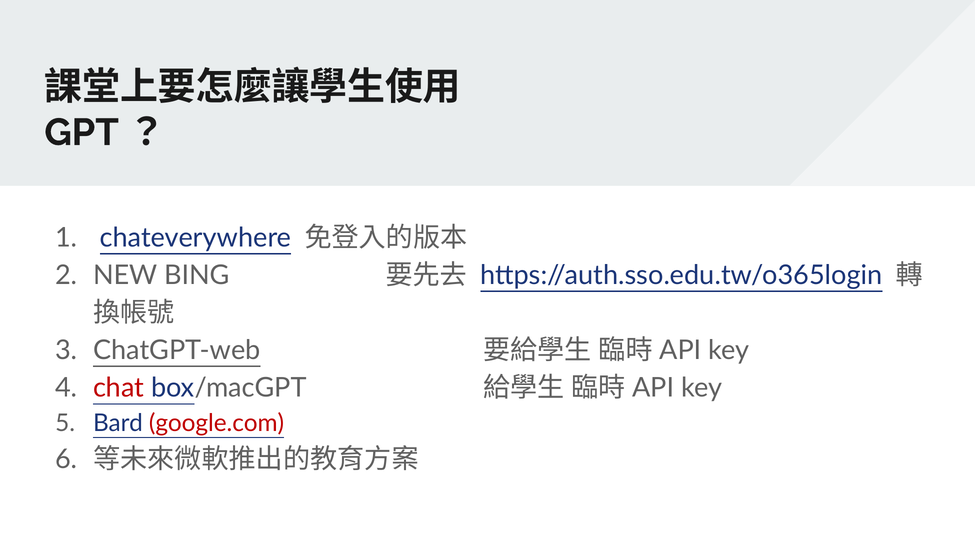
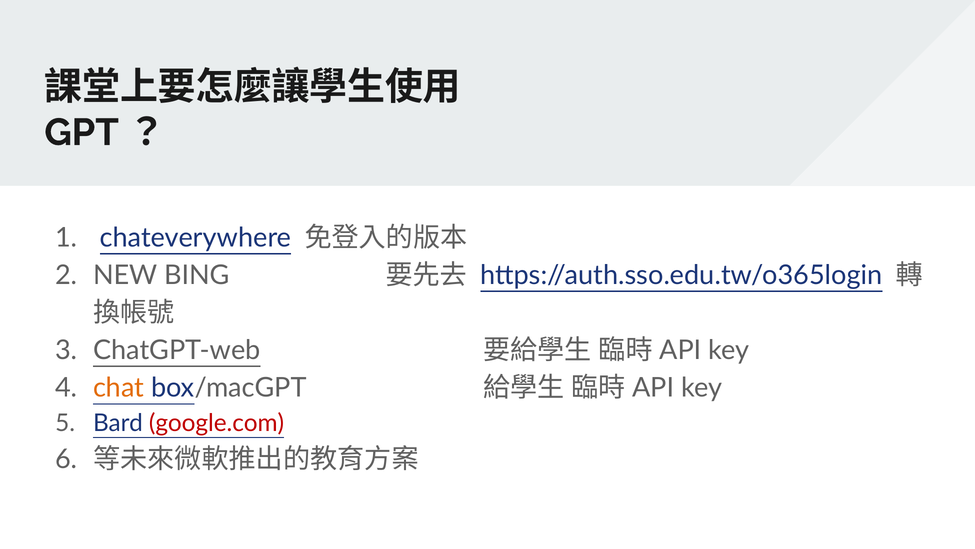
chat colour: red -> orange (119, 388)
